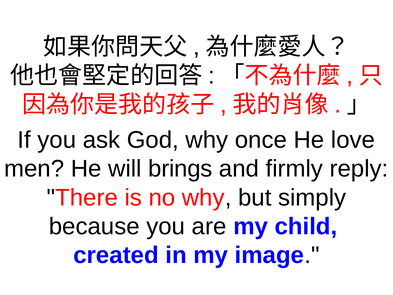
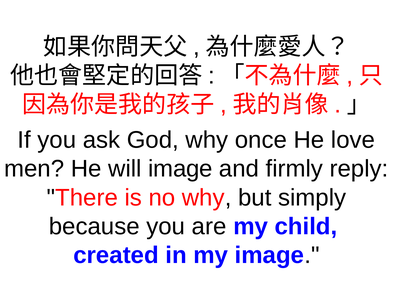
will brings: brings -> image (180, 169)
